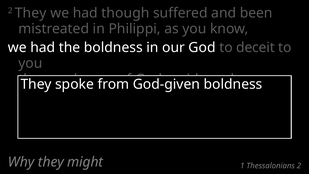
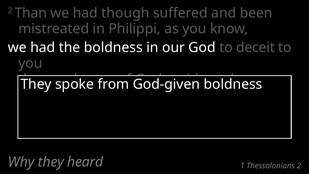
2 They: They -> Than (31, 13)
might: might -> heard (85, 162)
